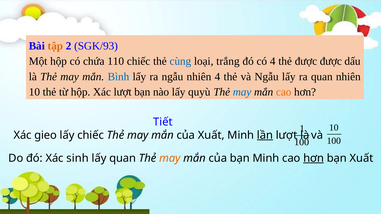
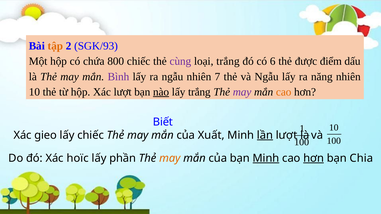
110: 110 -> 800 (116, 61)
cùng colour: blue -> purple (180, 61)
có 4: 4 -> 6 (273, 61)
được được: được -> điểm (331, 61)
Bình colour: blue -> purple (118, 77)
nhiên 4: 4 -> 7 (217, 77)
ra quan: quan -> năng (322, 77)
nào underline: none -> present (161, 92)
lấy quyù: quyù -> trắng (199, 92)
may colour: blue -> purple (242, 92)
Tiết: Tiết -> Biết (163, 122)
sinh: sinh -> hoïc (78, 158)
lấy quan: quan -> phần (123, 158)
Minh underline: none -> present (266, 158)
bạn Xuất: Xuất -> Chia (361, 158)
